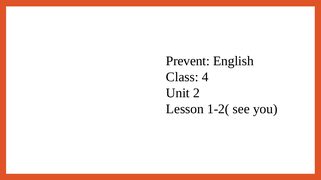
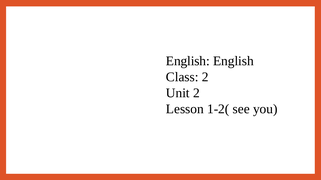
Prevent: Prevent -> English (188, 61)
Class 4: 4 -> 2 (205, 77)
